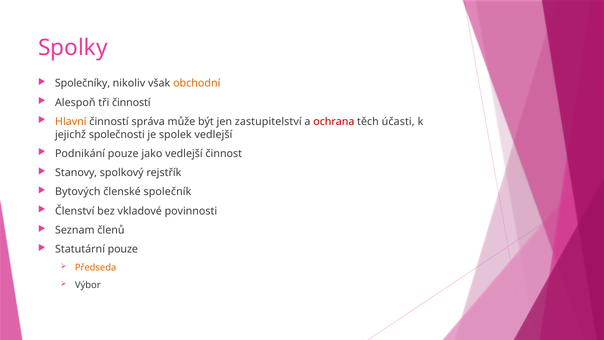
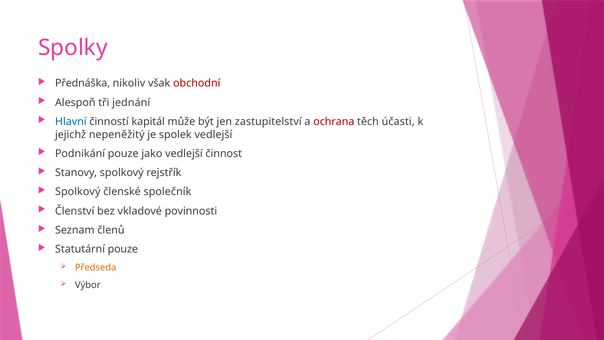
Společníky: Společníky -> Přednáška (83, 83)
obchodní colour: orange -> red (197, 83)
tři činností: činností -> jednání (131, 102)
Hlavní colour: orange -> blue (71, 122)
správa: správa -> kapitál (148, 122)
společnosti: společnosti -> nepeněžitý (117, 134)
Bytových: Bytových -> Spolkový (78, 192)
